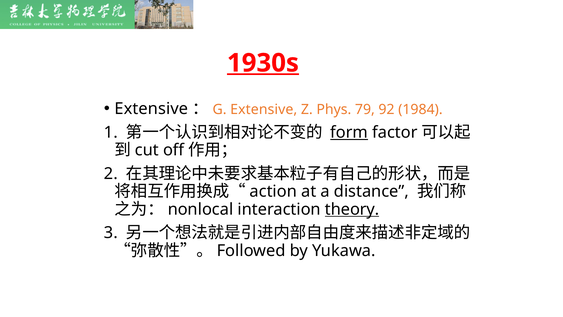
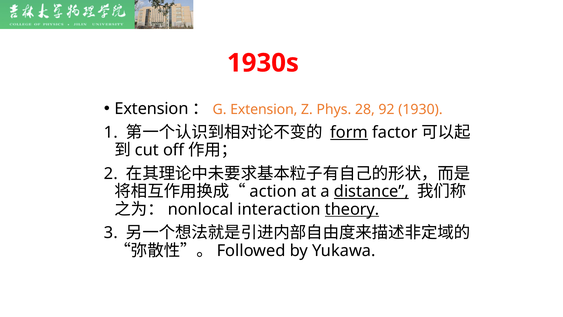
1930s underline: present -> none (263, 63)
Extensive: Extensive -> Extension (152, 109)
Extensive: Extensive -> Extension (264, 109)
79: 79 -> 28 (365, 109)
1984: 1984 -> 1930 (420, 109)
distance underline: none -> present (371, 191)
